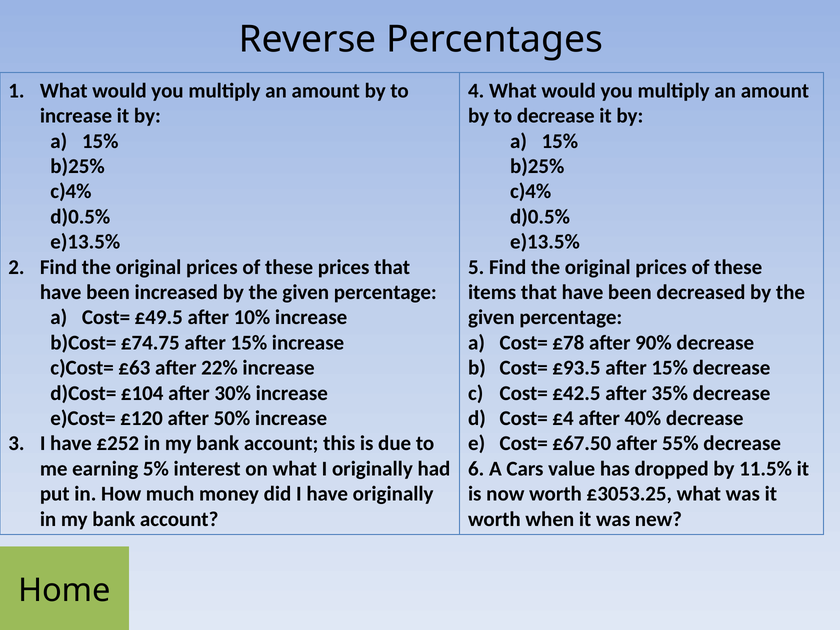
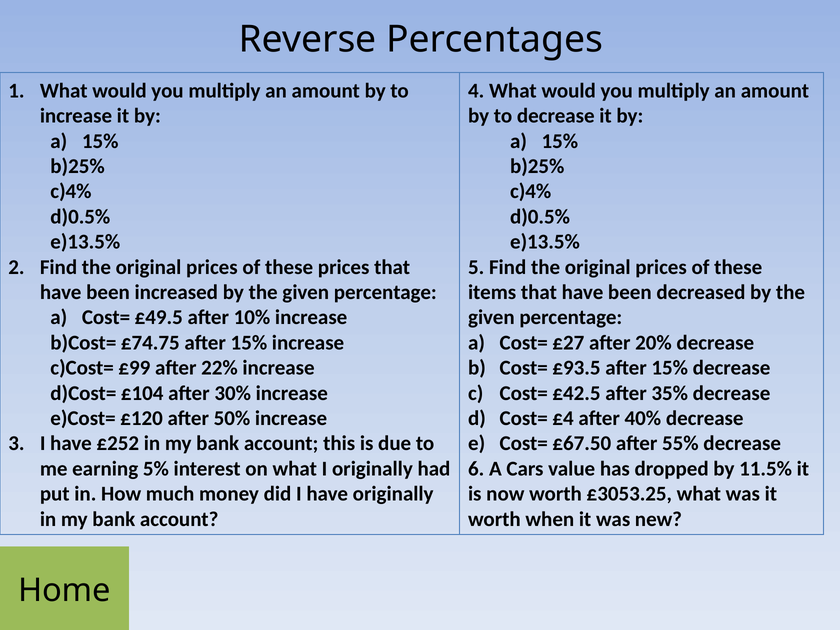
£78: £78 -> £27 (568, 343)
90%: 90% -> 20% (654, 343)
£63: £63 -> £99 (134, 368)
